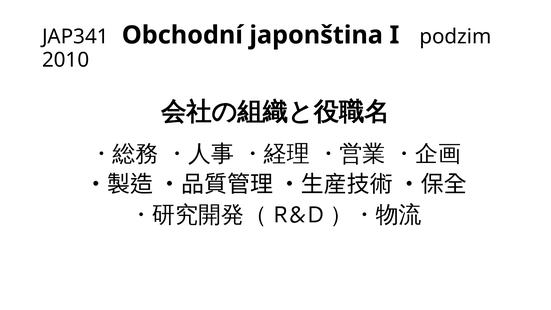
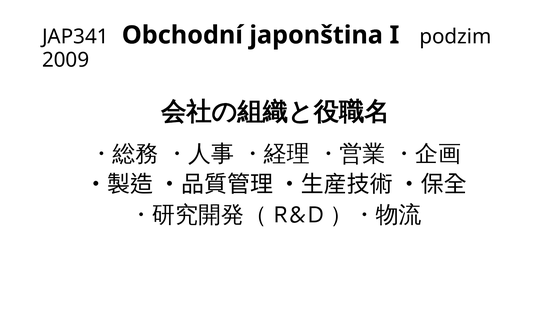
2010: 2010 -> 2009 (66, 60)
